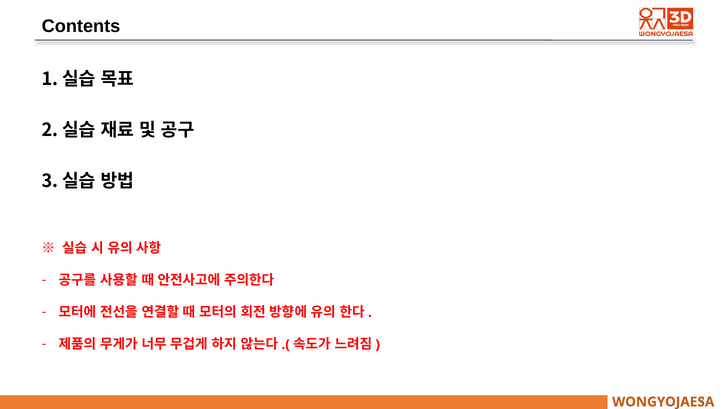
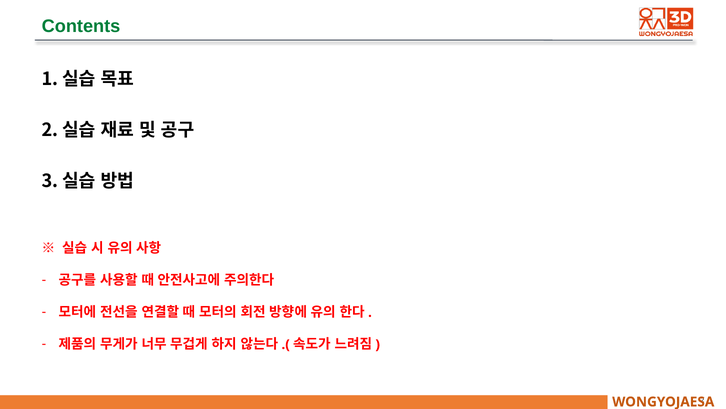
Contents colour: black -> green (81, 26)
